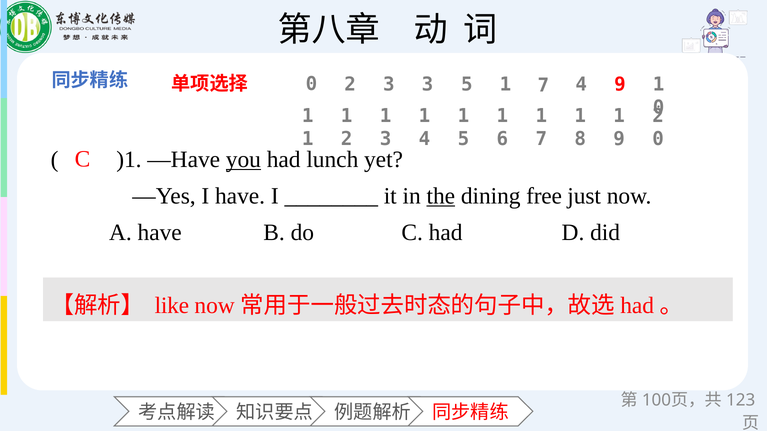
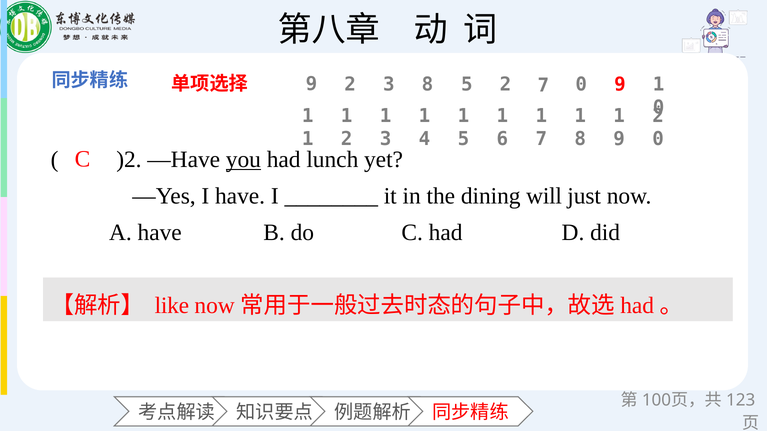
0: 0 -> 9 (311, 84)
3 3: 3 -> 8 (427, 85)
1: 1 -> 2 (505, 85)
7 4: 4 -> 0 (581, 85)
)1: )1 -> )2 (129, 160)
the underline: present -> none (441, 196)
free: free -> will (544, 196)
